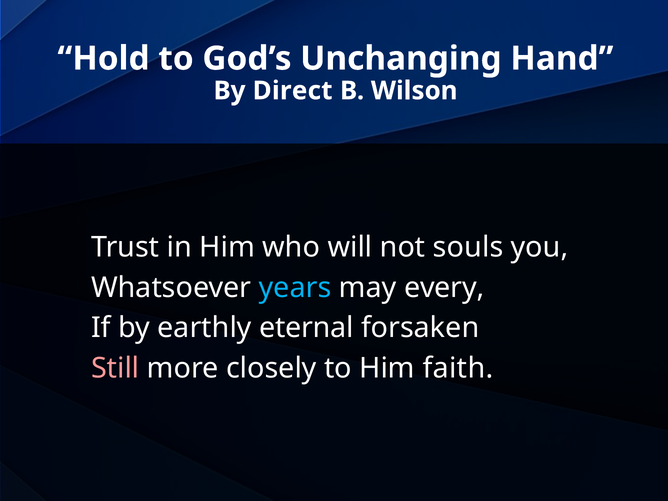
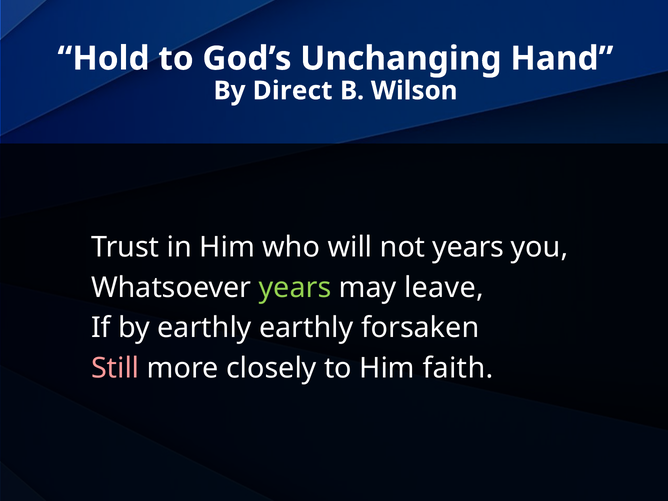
not souls: souls -> years (468, 247)
years colour: light blue -> light green (295, 288)
every: every -> leave (444, 288)
earthly eternal: eternal -> earthly (306, 328)
